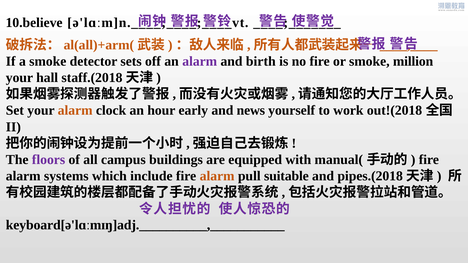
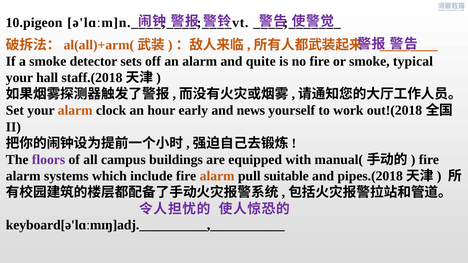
10.believe: 10.believe -> 10.pigeon (34, 23)
alarm colour: purple -> black (200, 61)
birth: birth -> quite (261, 61)
million: million -> typical (413, 61)
